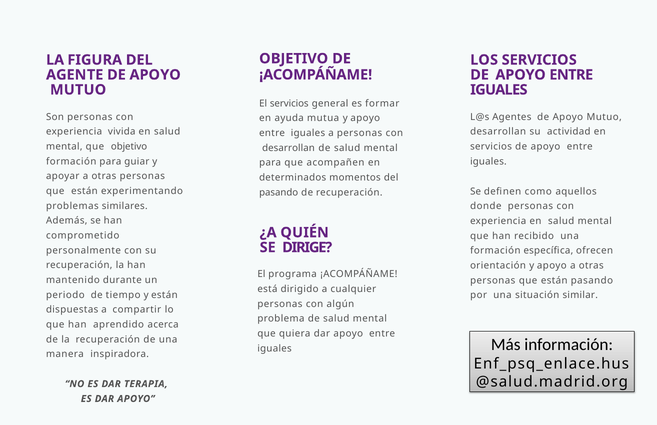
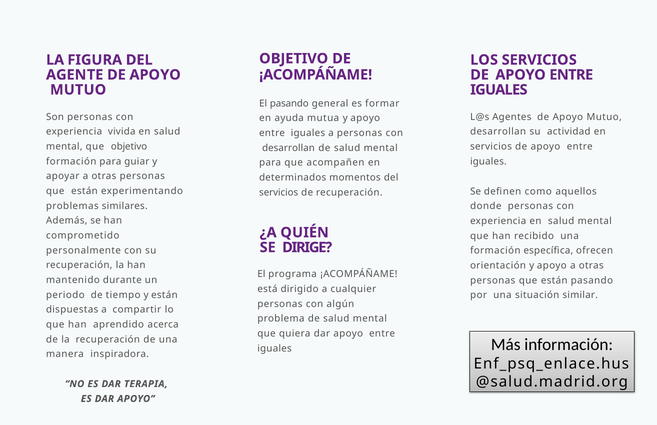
El servicios: servicios -> pasando (289, 103)
pasando: pasando -> servicios (279, 192)
